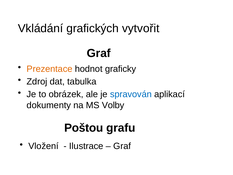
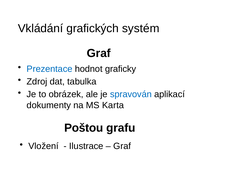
vytvořit: vytvořit -> systém (141, 28)
Prezentace colour: orange -> blue (50, 69)
Volby: Volby -> Karta (113, 105)
